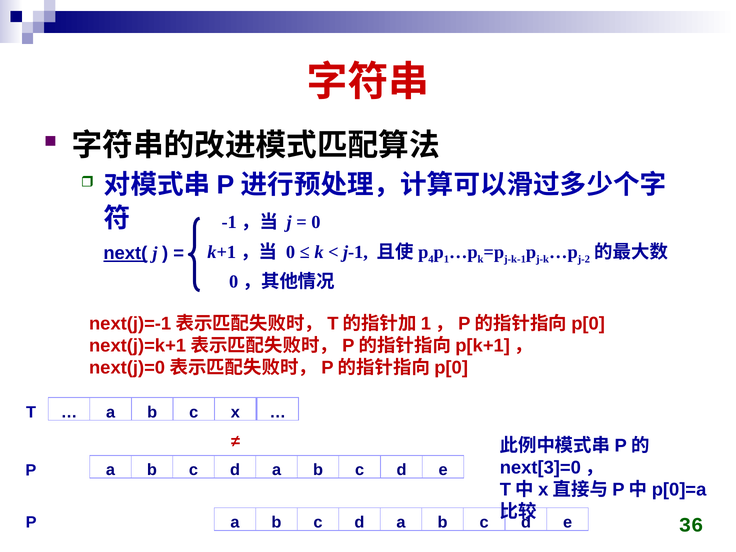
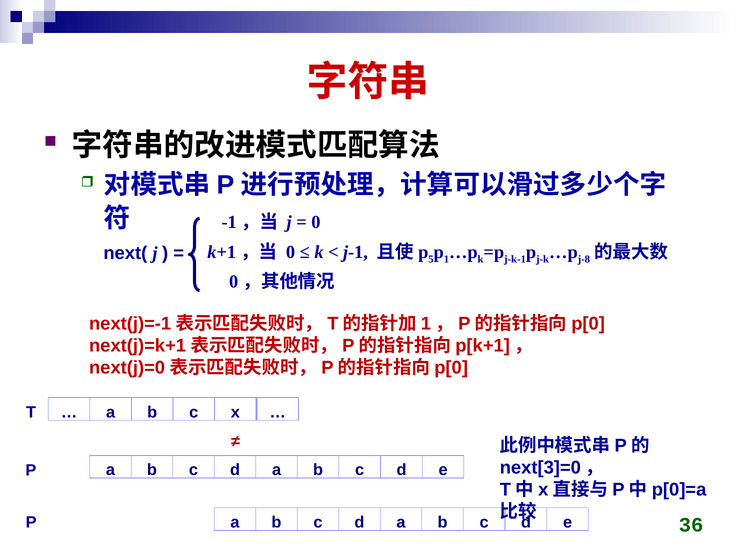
4: 4 -> 5 (431, 259)
j-2: j-2 -> j-8 (584, 259)
next( underline: present -> none (125, 253)
